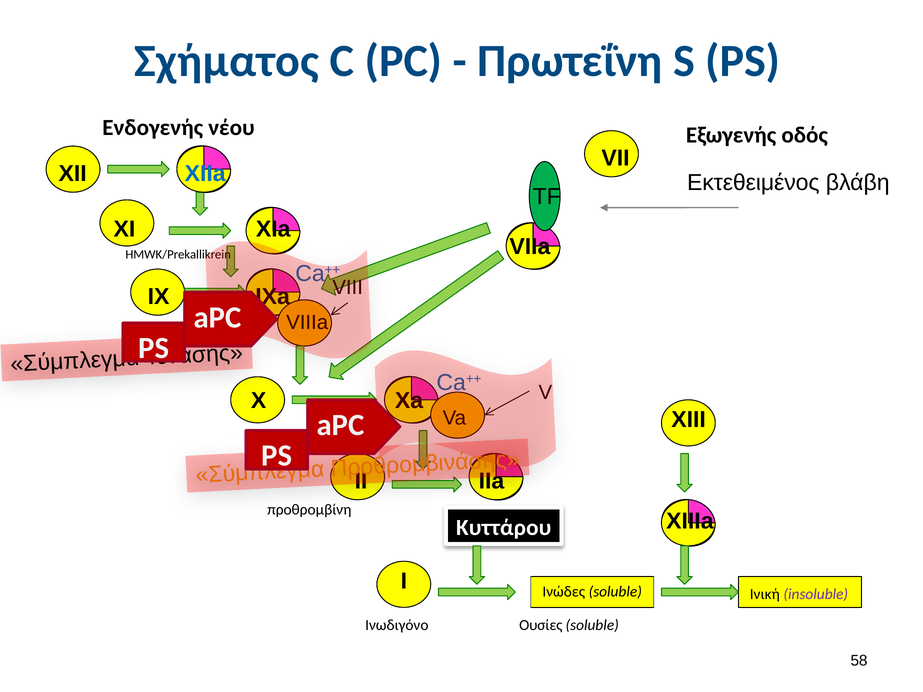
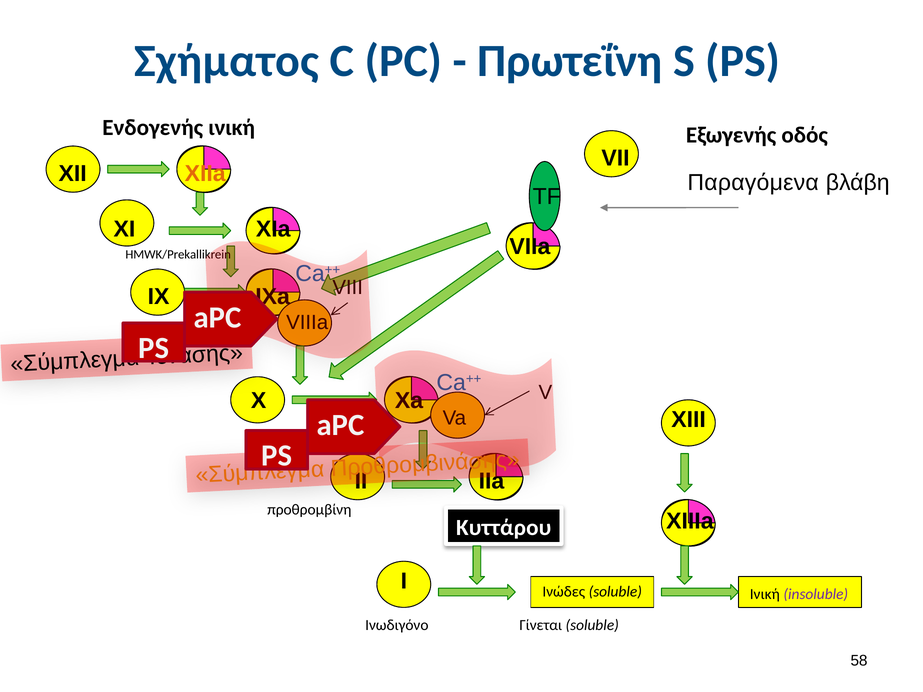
Ενδογενής νέου: νέου -> ινική (232, 128)
XIIa colour: blue -> orange (205, 174)
Εκτεθειμένος: Εκτεθειμένος -> Παραγόμενα (753, 183)
Ουσίες: Ουσίες -> Γίνεται (541, 625)
